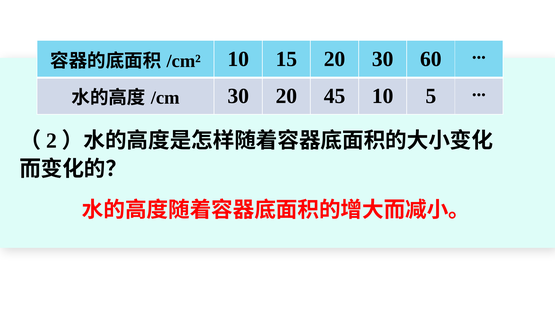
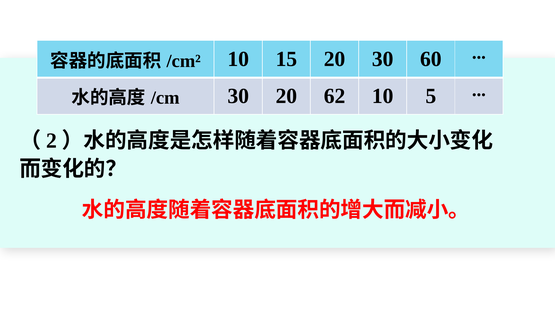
45: 45 -> 62 (335, 96)
